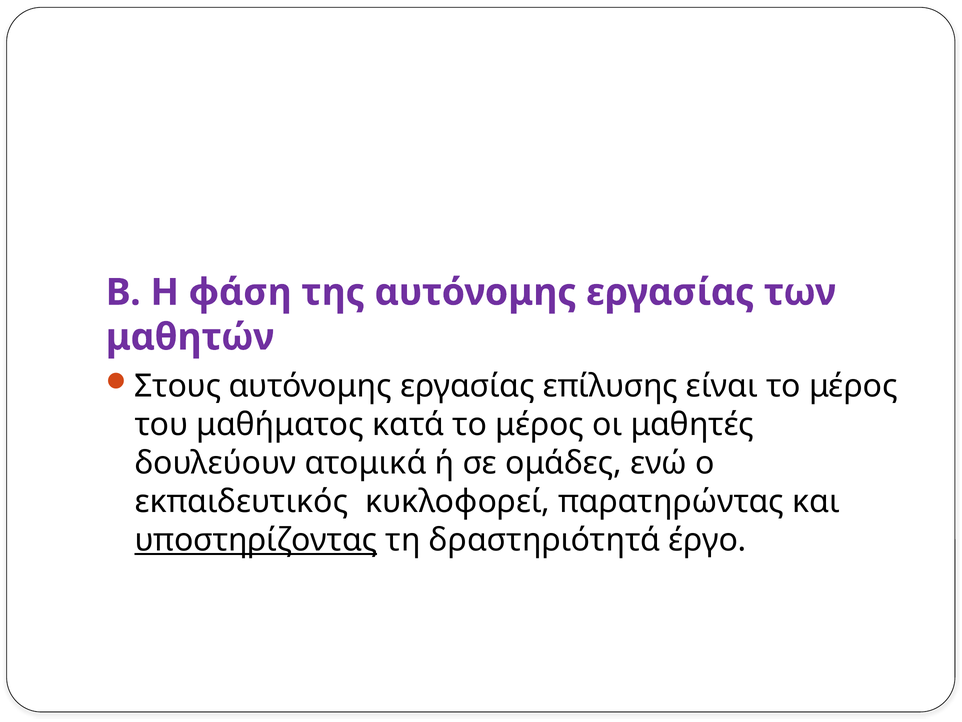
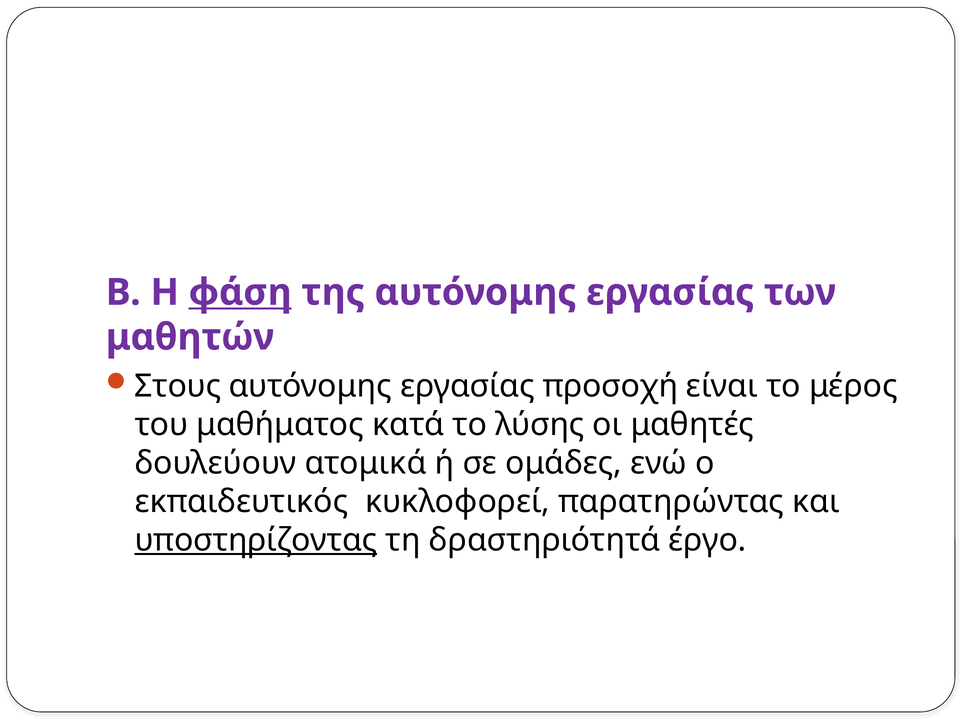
φάση underline: none -> present (240, 292)
επίλυσης: επίλυσης -> προσοχή (611, 386)
κατά το μέρος: μέρος -> λύσης (540, 424)
